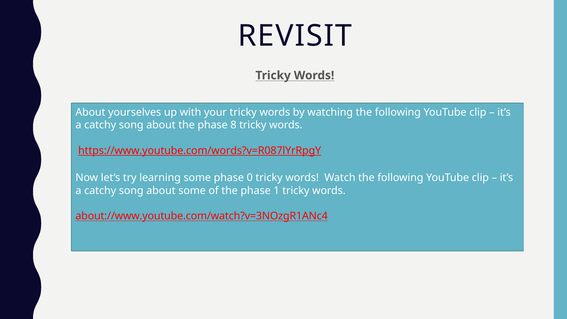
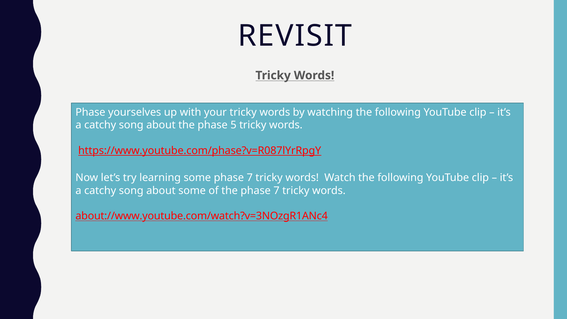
About: About -> Phase (90, 112)
8: 8 -> 5 (233, 125)
https://www.youtube.com/words?v=R087lYrRpgY: https://www.youtube.com/words?v=R087lYrRpgY -> https://www.youtube.com/phase?v=R087lYrRpgY (200, 151)
some phase 0: 0 -> 7 (250, 178)
the phase 1: 1 -> 7 (276, 190)
